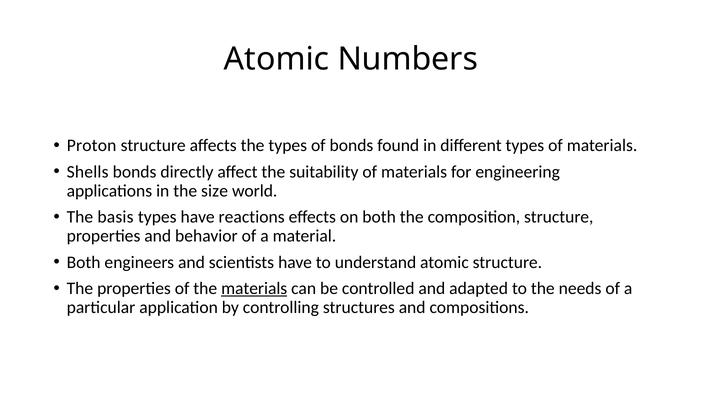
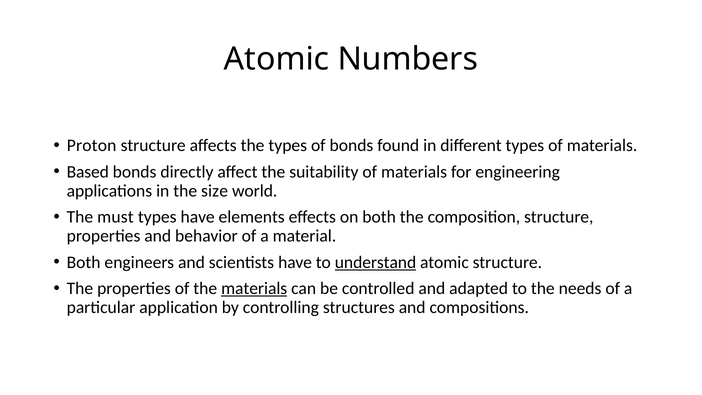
Shells: Shells -> Based (88, 172)
basis: basis -> must (115, 217)
reactions: reactions -> elements (252, 217)
understand underline: none -> present (376, 262)
